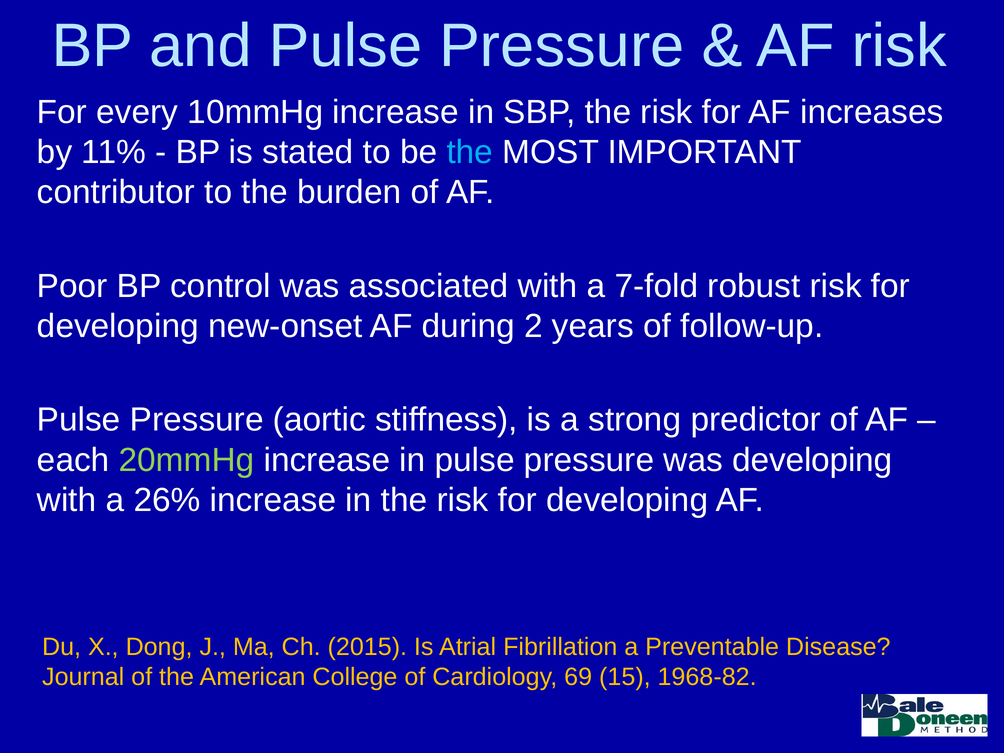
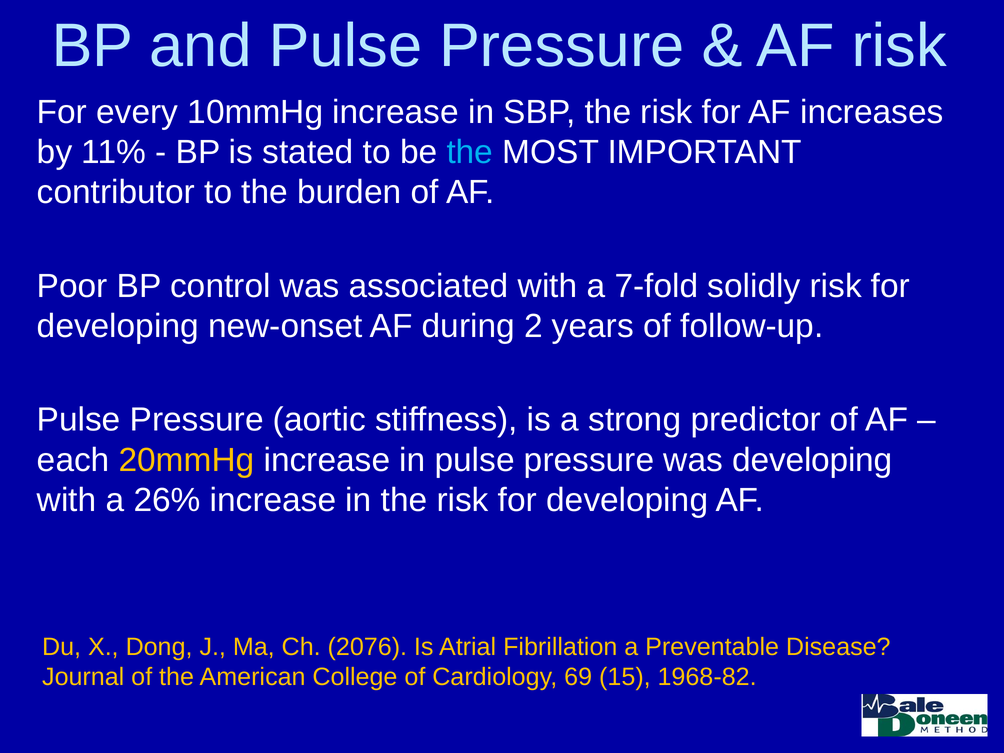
robust: robust -> solidly (754, 286)
20mmHg colour: light green -> yellow (187, 460)
2015: 2015 -> 2076 (367, 647)
